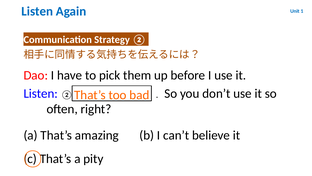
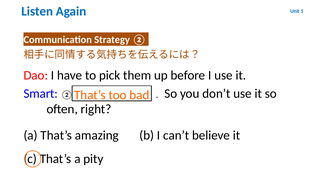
Listen: Listen -> Smart (41, 93)
